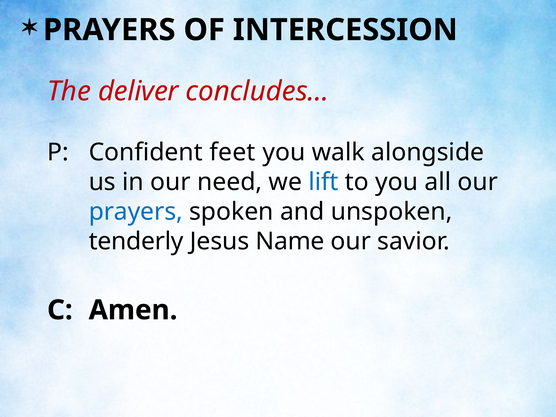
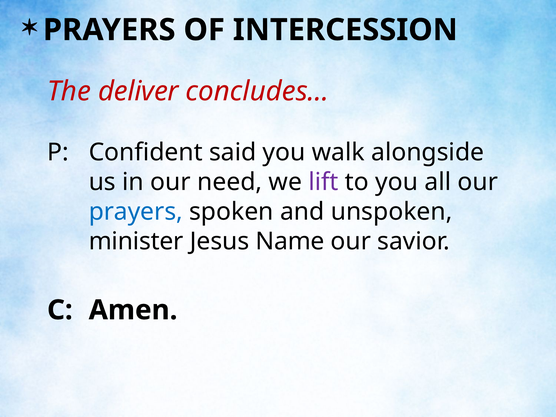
feet: feet -> said (233, 152)
lift colour: blue -> purple (323, 182)
tenderly: tenderly -> minister (136, 241)
